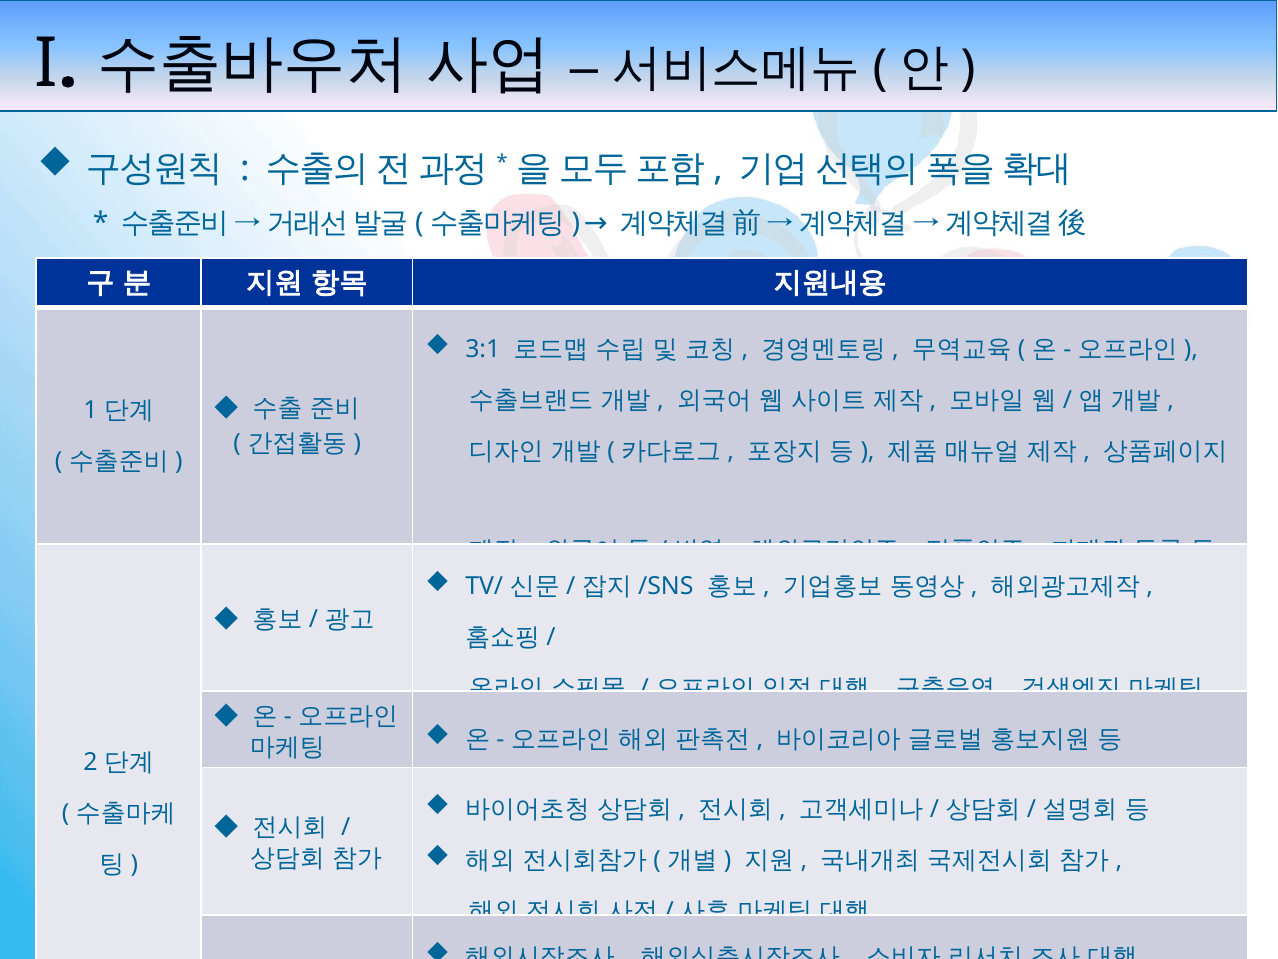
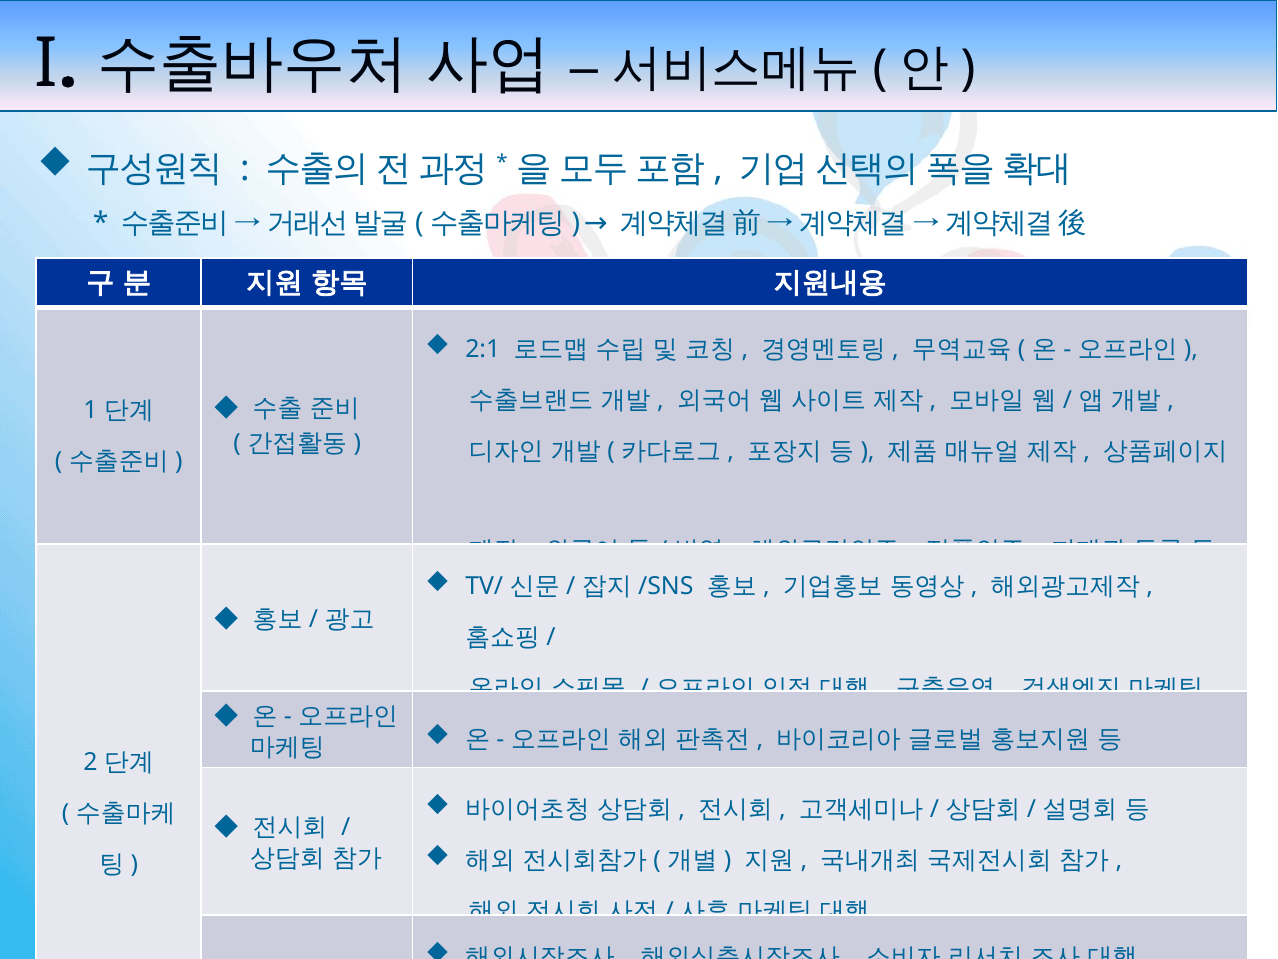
3:1: 3:1 -> 2:1 (483, 349)
